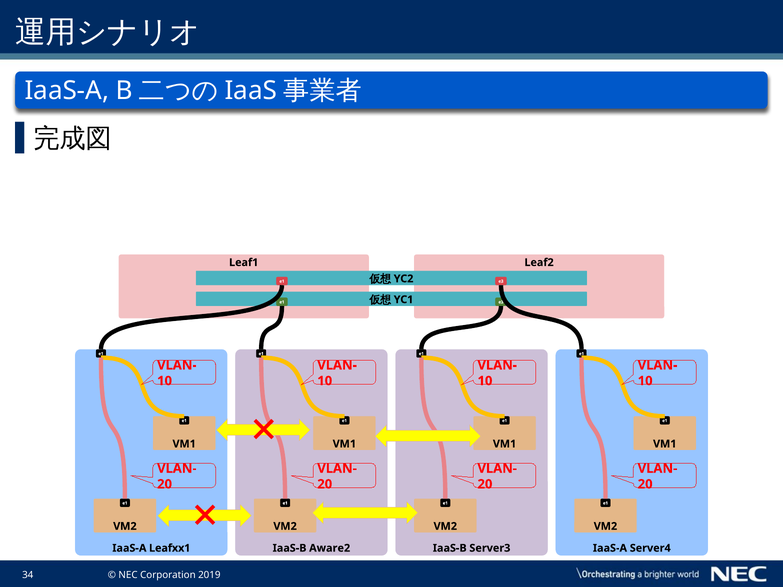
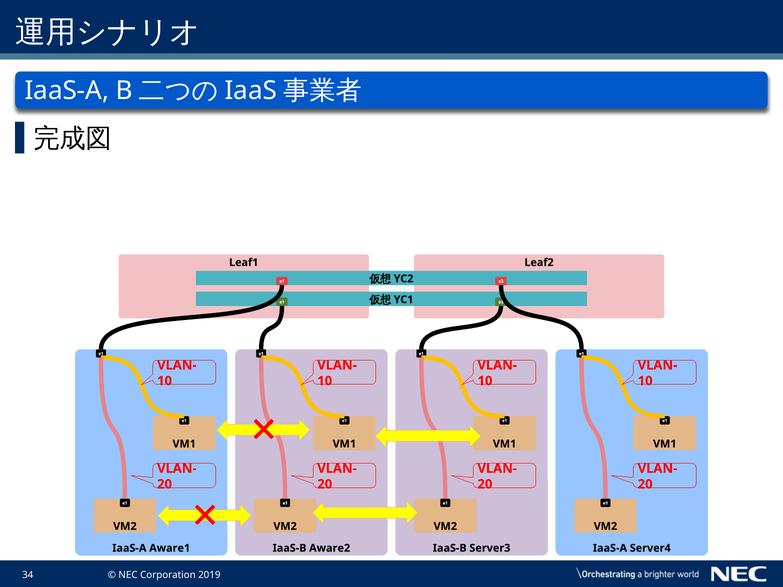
Leafxx1: Leafxx1 -> Aware1 (170, 548)
